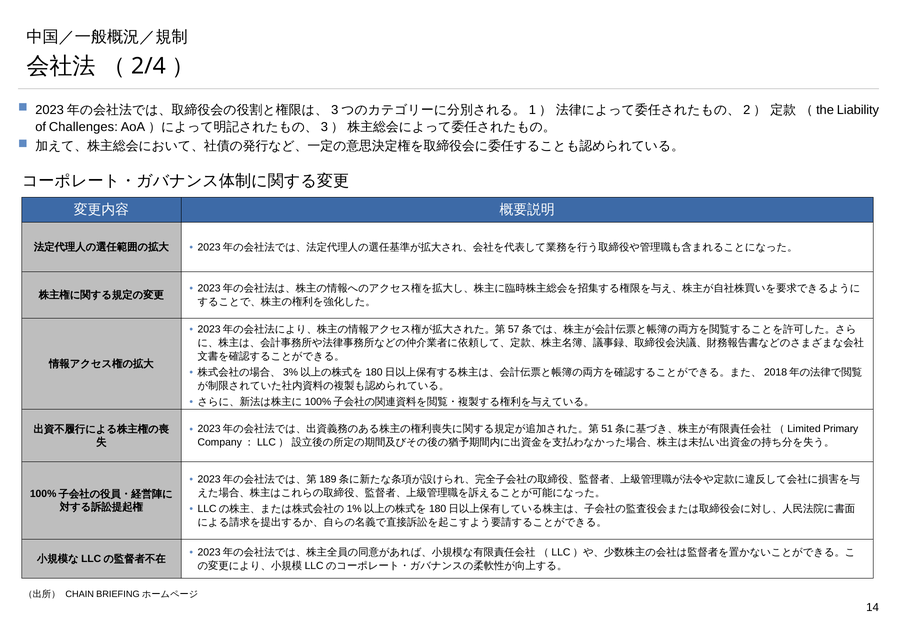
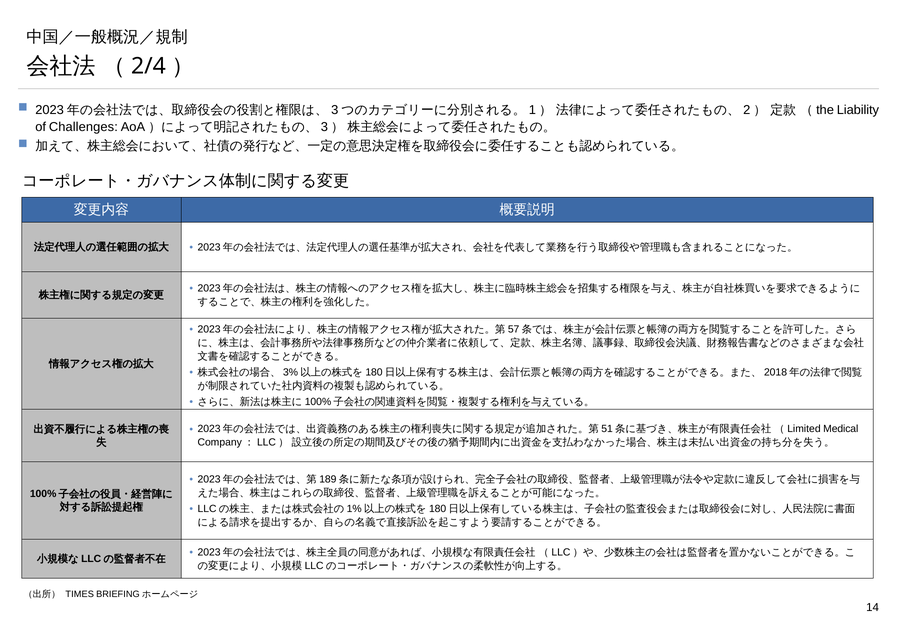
Primary: Primary -> Medical (841, 429)
CHAIN: CHAIN -> TIMES (80, 594)
